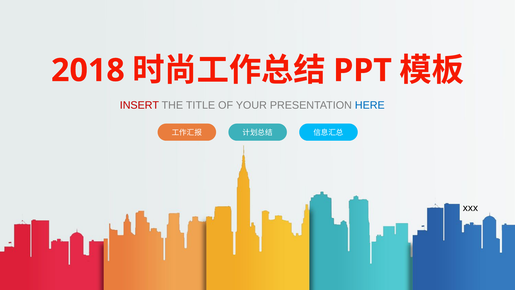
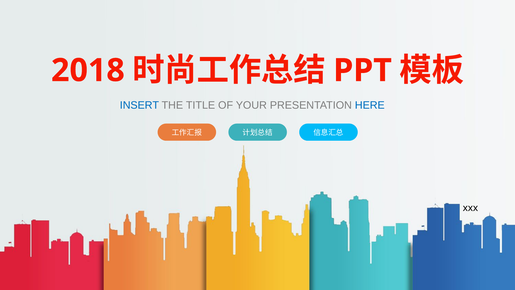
INSERT colour: red -> blue (139, 105)
